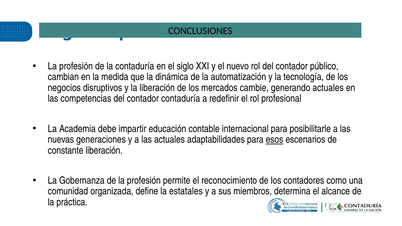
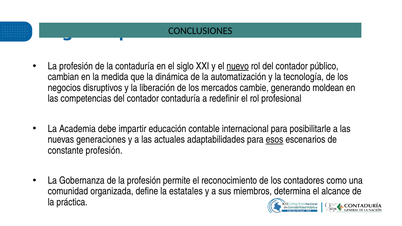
nuevo underline: none -> present (238, 66)
generando actuales: actuales -> moldean (328, 88)
constante liberación: liberación -> profesión (104, 150)
